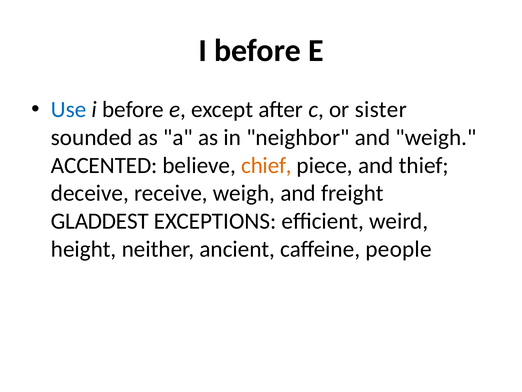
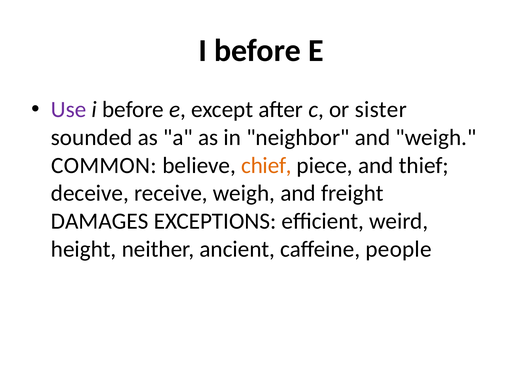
Use colour: blue -> purple (69, 110)
ACCENTED: ACCENTED -> COMMON (104, 165)
GLADDEST: GLADDEST -> DAMAGES (100, 221)
